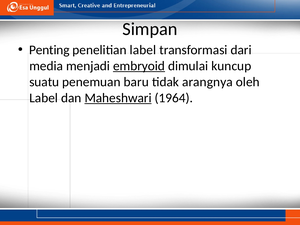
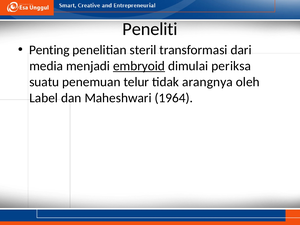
Simpan: Simpan -> Peneliti (150, 29)
penelitian label: label -> steril (143, 50)
kuncup: kuncup -> periksa (231, 66)
baru: baru -> telur (136, 82)
Maheshwari underline: present -> none (118, 98)
